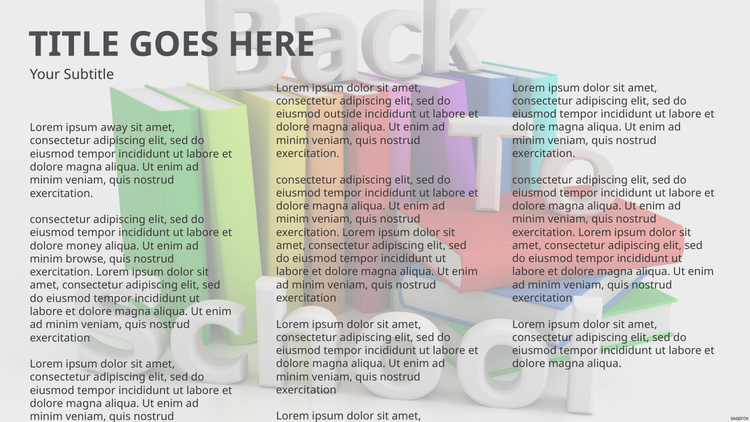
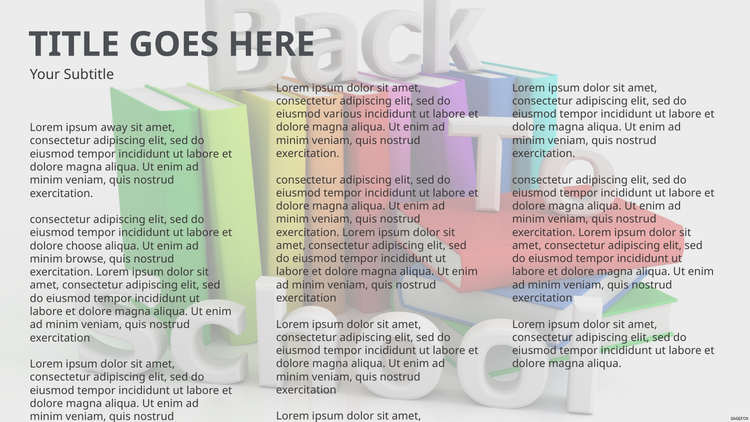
outside: outside -> various (343, 114)
money: money -> choose (84, 246)
